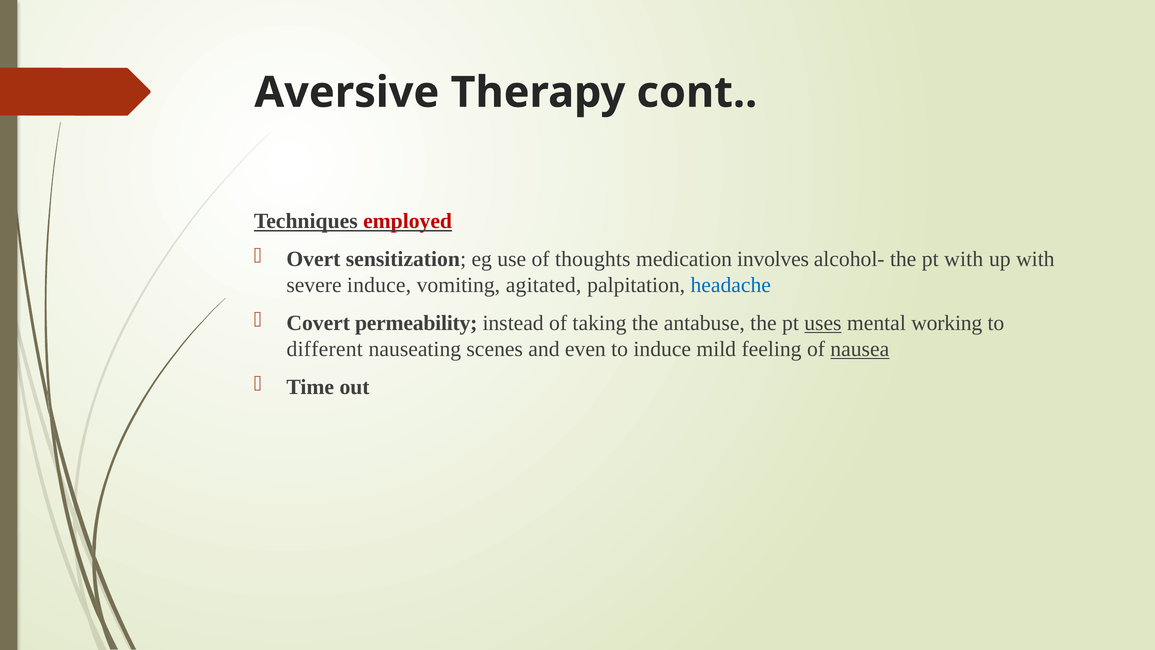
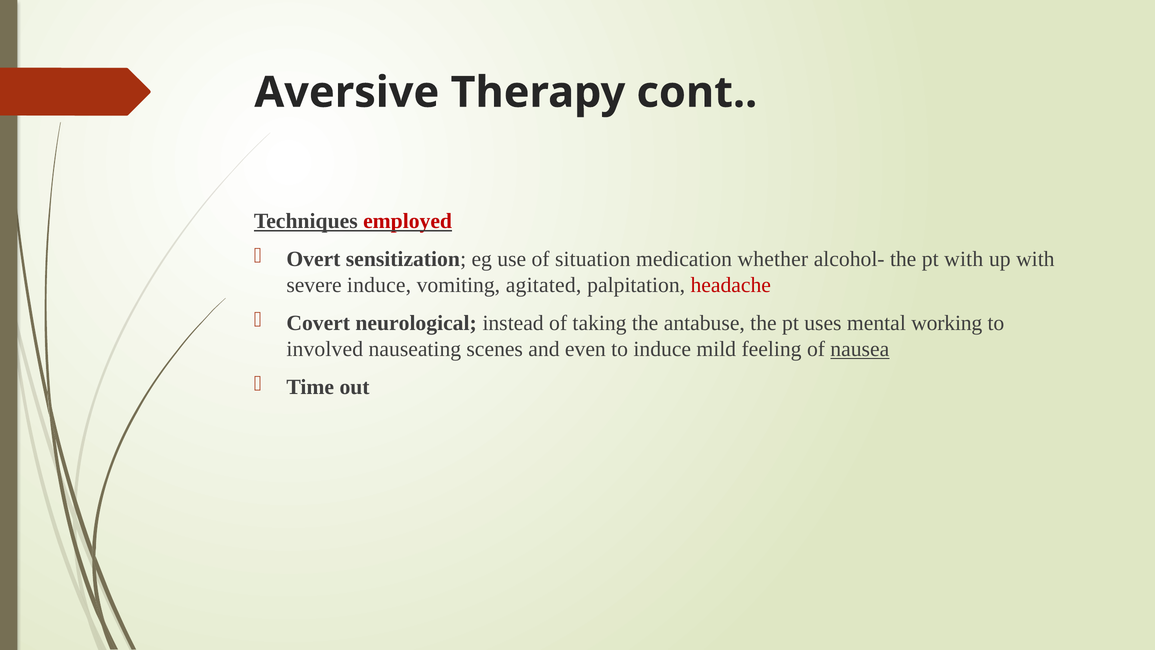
thoughts: thoughts -> situation (593, 259)
involves: involves -> whether (773, 259)
headache colour: blue -> red (731, 285)
permeability: permeability -> neurological (416, 323)
uses underline: present -> none (823, 323)
different: different -> involved (325, 349)
